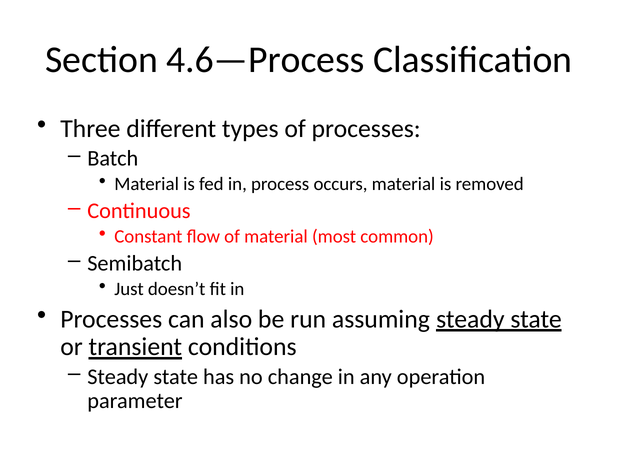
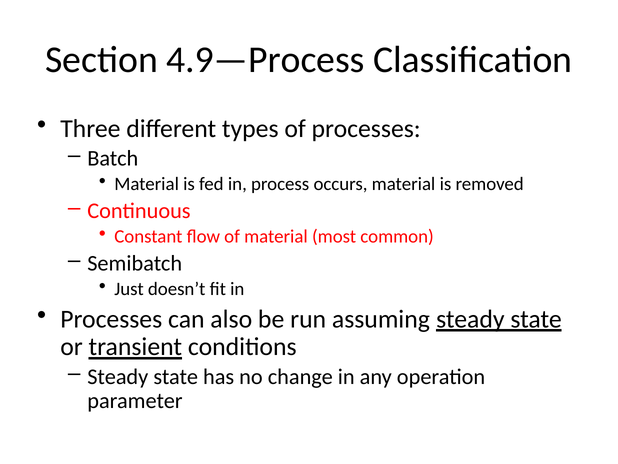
4.6—Process: 4.6—Process -> 4.9—Process (266, 60)
